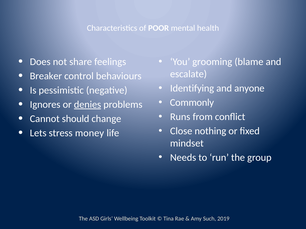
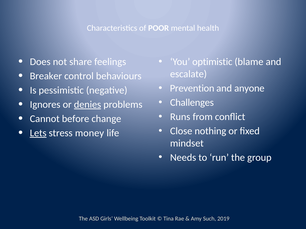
grooming: grooming -> optimistic (212, 62)
Identifying: Identifying -> Prevention (192, 88)
Commonly: Commonly -> Challenges (192, 103)
should: should -> before (76, 119)
Lets underline: none -> present (38, 133)
